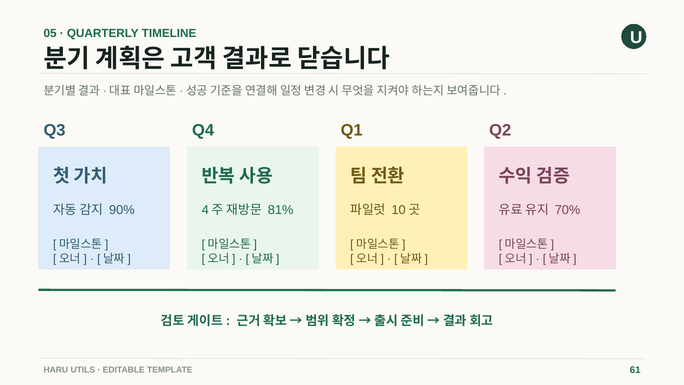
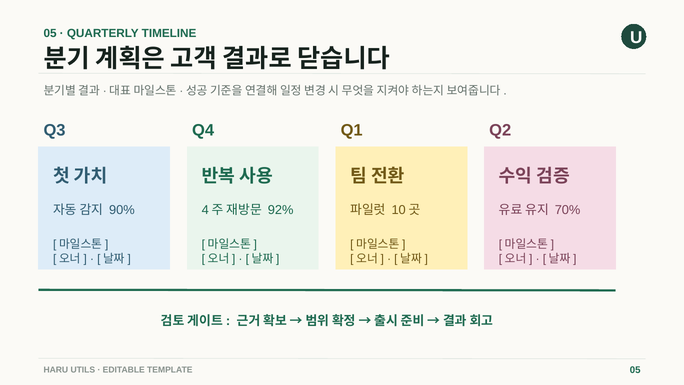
81%: 81% -> 92% (281, 210)
TEMPLATE 61: 61 -> 05 (635, 370)
